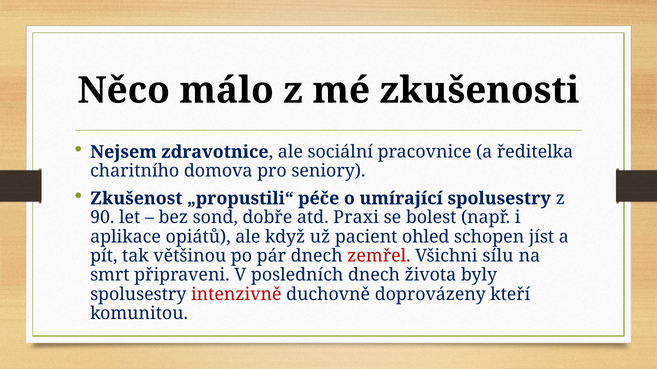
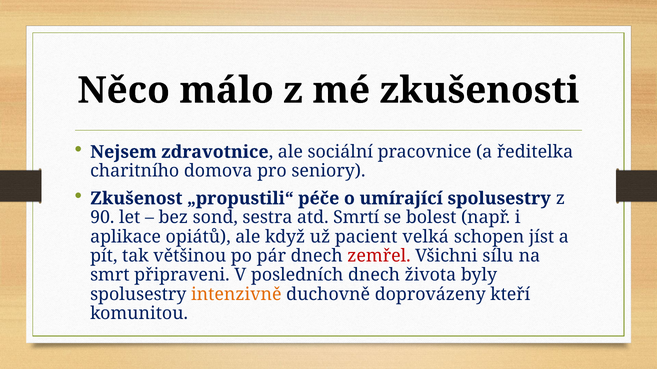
dobře: dobře -> sestra (267, 218)
Praxi: Praxi -> Smrtí (356, 218)
ohled: ohled -> velká (426, 237)
intenzivně colour: red -> orange (236, 295)
